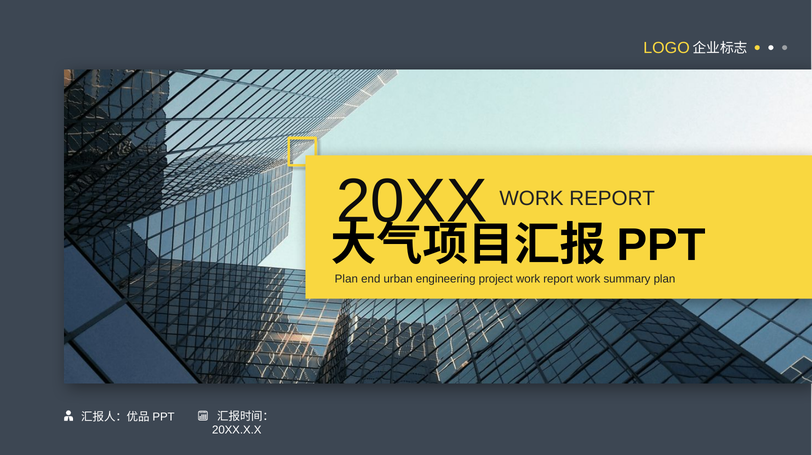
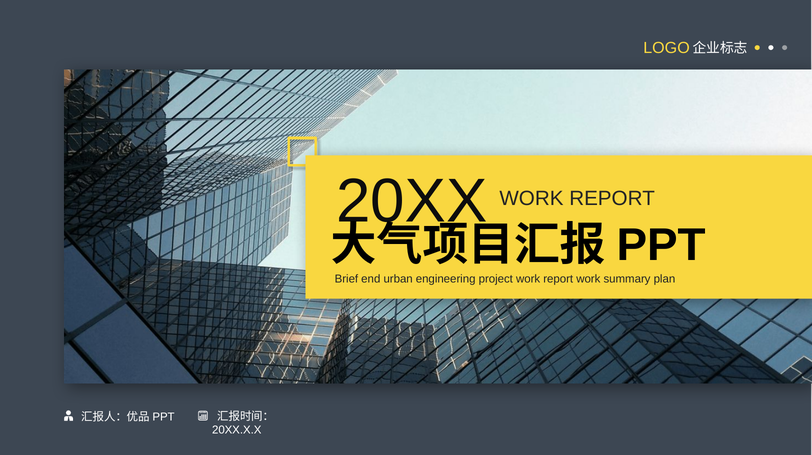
Plan: Plan -> Brief (346, 279)
